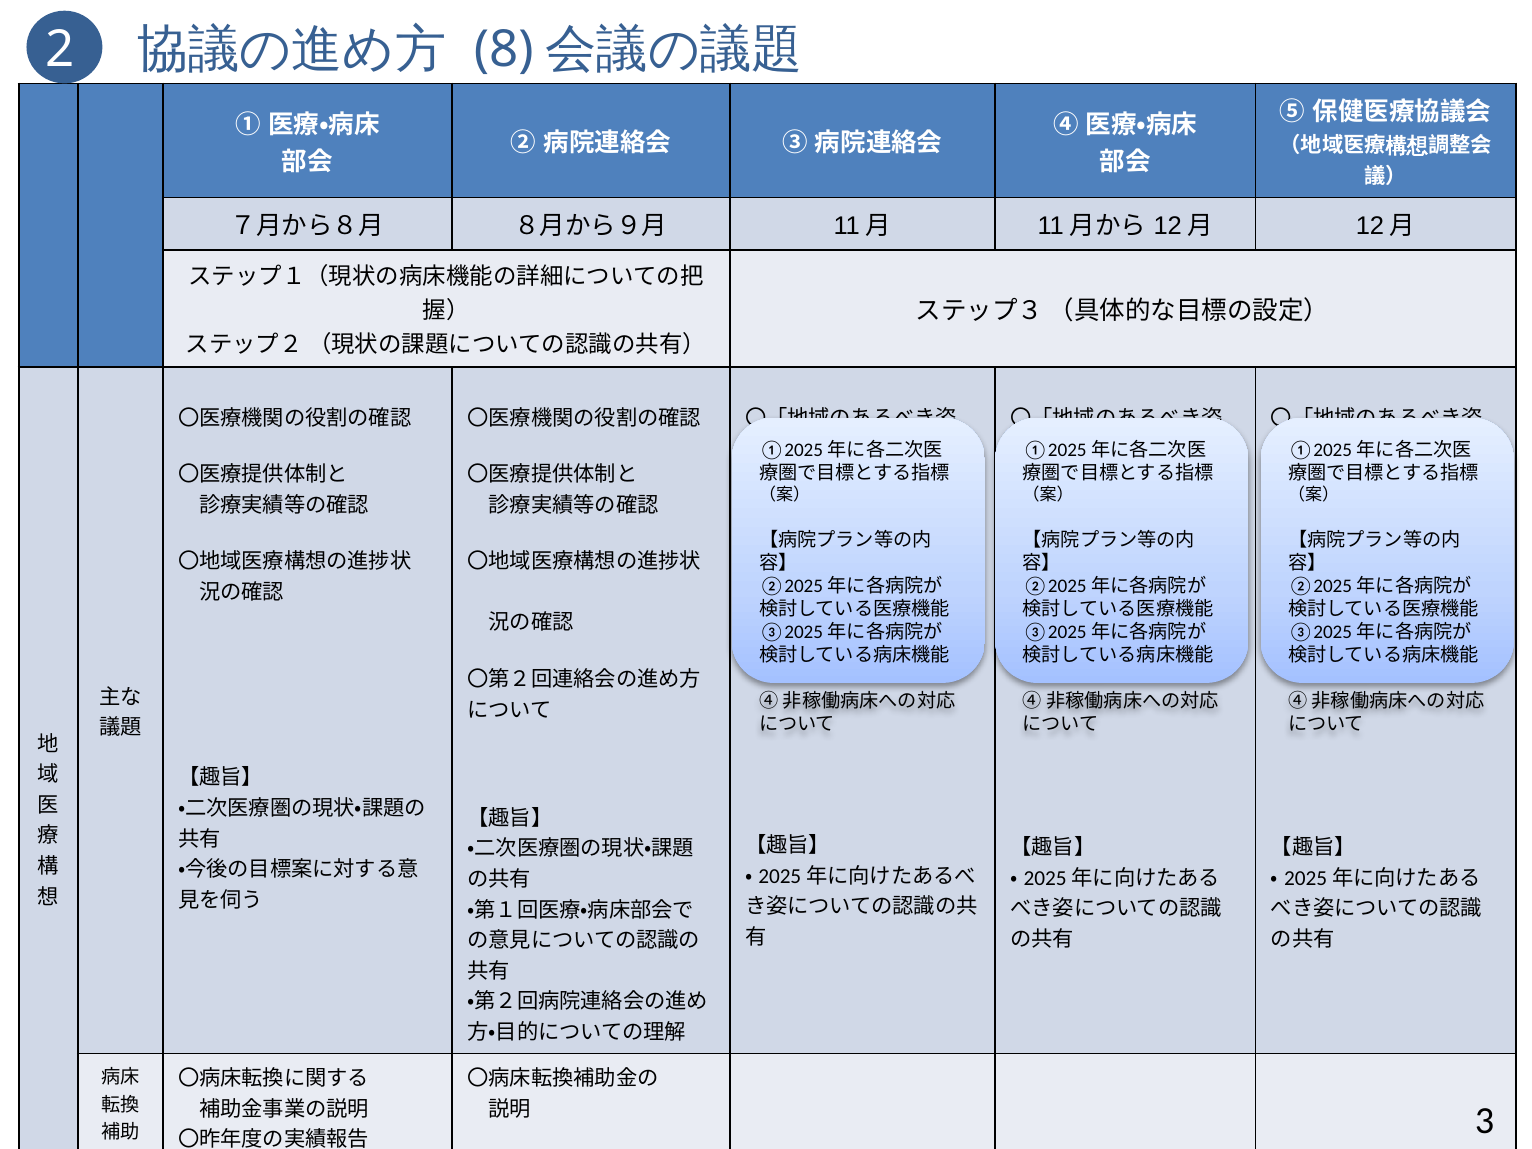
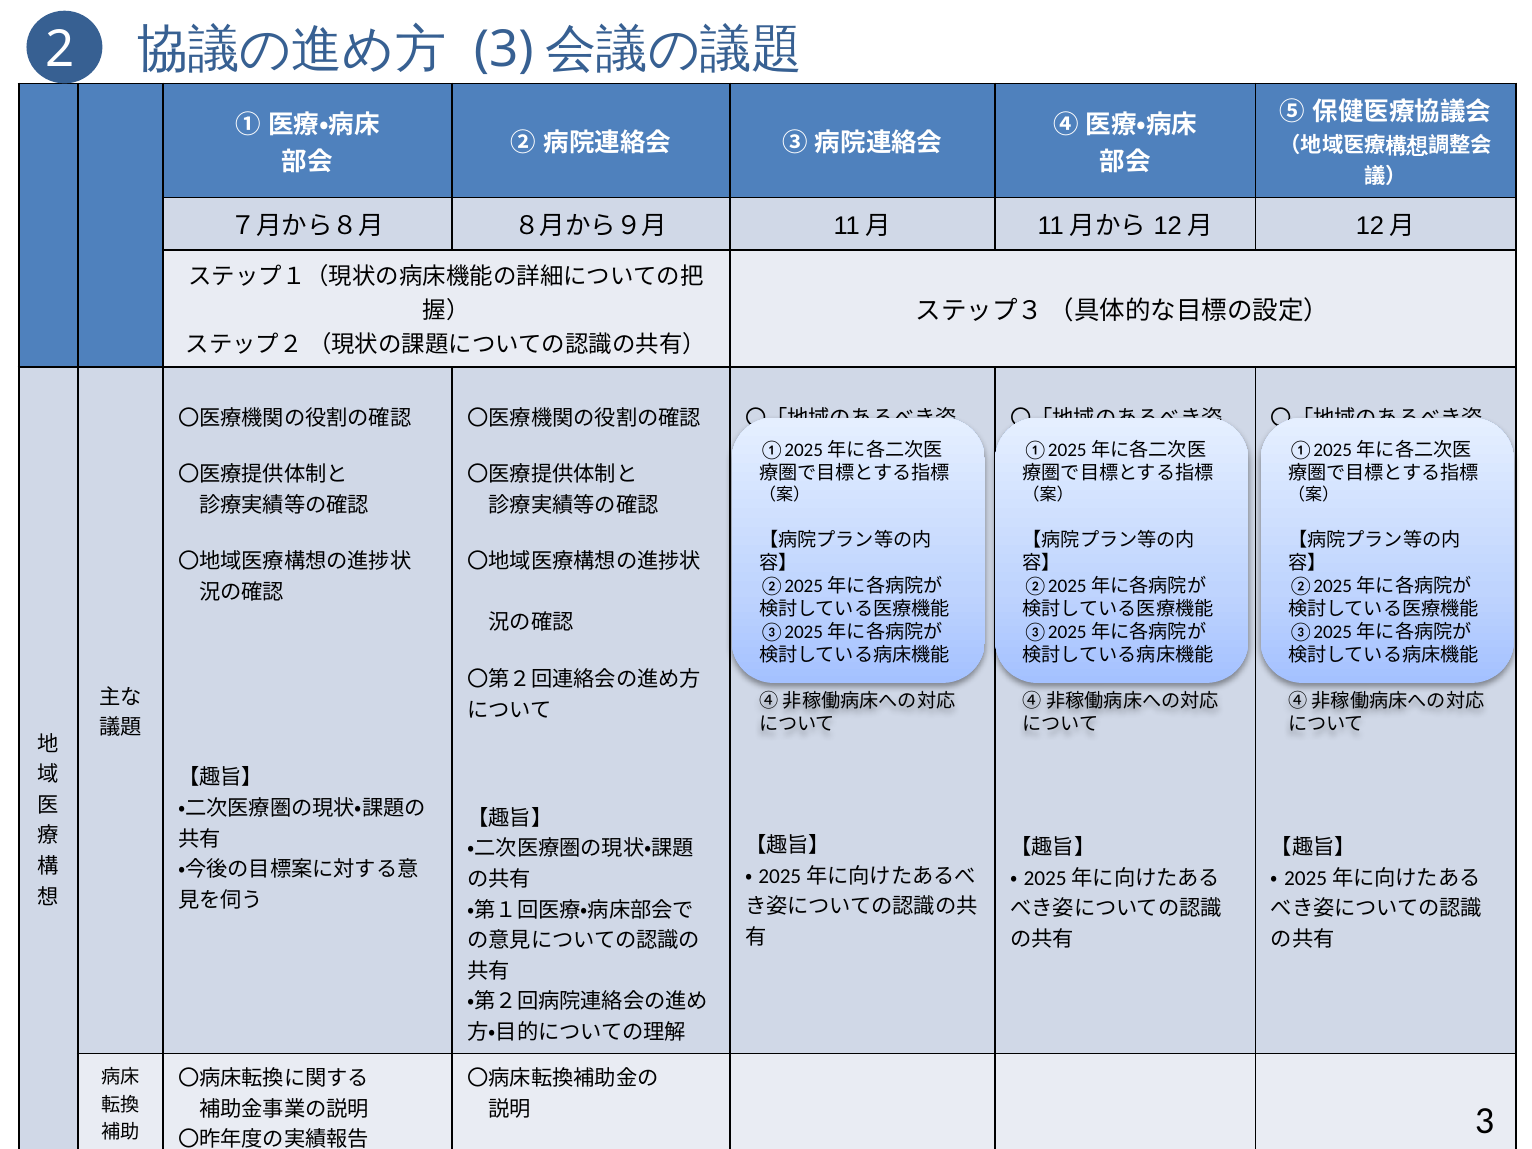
8: 8 -> 3 (504, 49)
